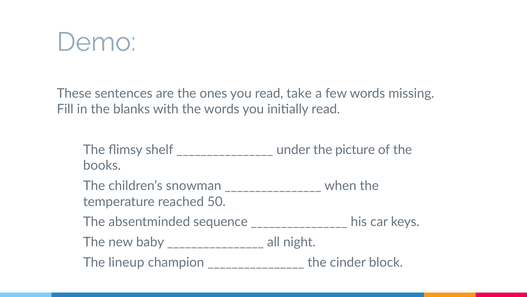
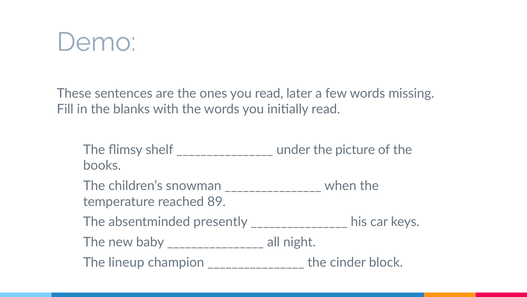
take: take -> later (299, 93)
50: 50 -> 89 (216, 201)
sequence: sequence -> presently (220, 222)
